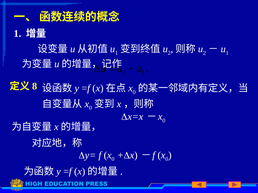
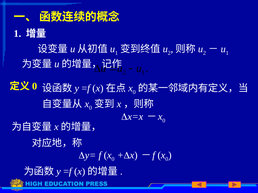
8: 8 -> 0 (35, 86)
